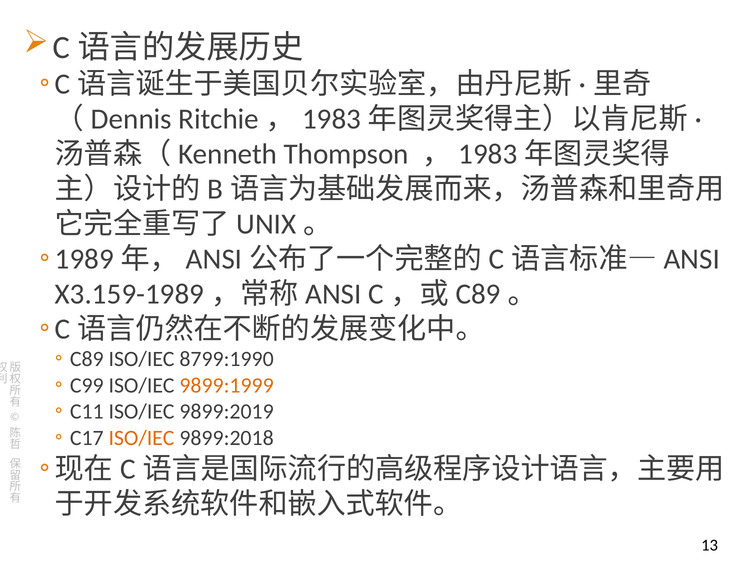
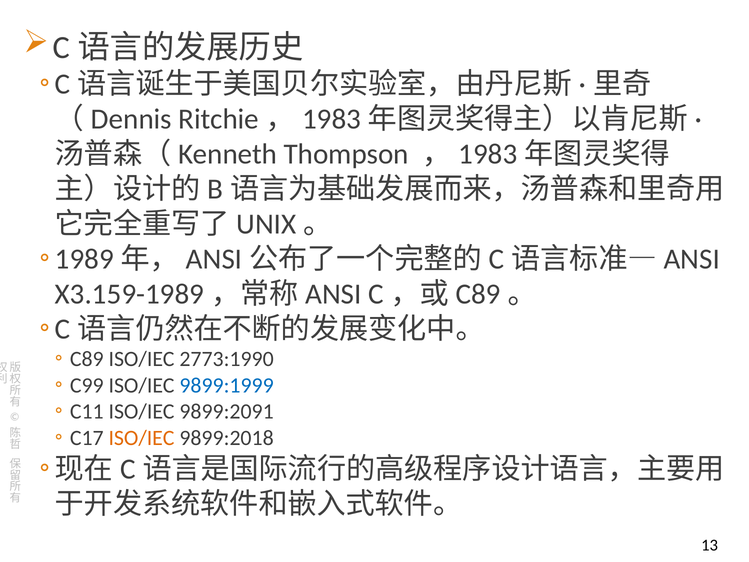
8799:1990: 8799:1990 -> 2773:1990 (227, 359)
9899:1999 colour: orange -> blue (227, 385)
9899:2019: 9899:2019 -> 9899:2091 (227, 411)
